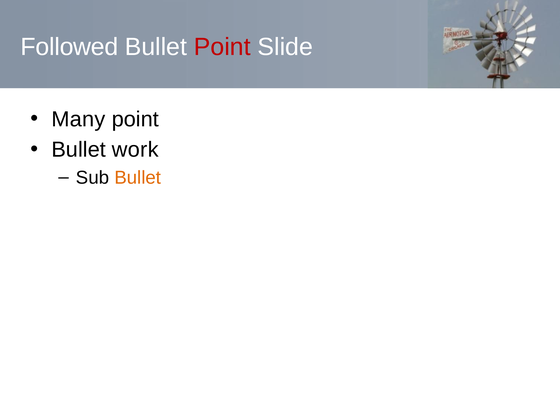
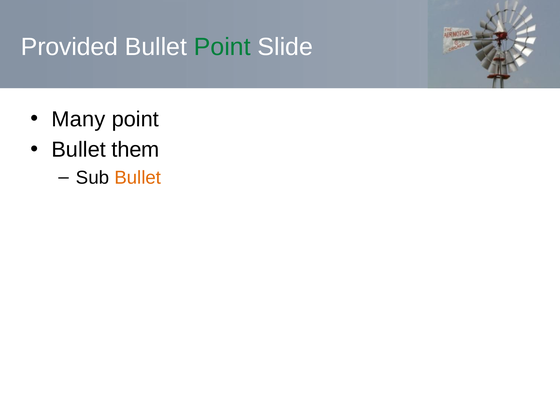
Followed: Followed -> Provided (69, 47)
Point colour: red -> green (222, 47)
work: work -> them (136, 150)
